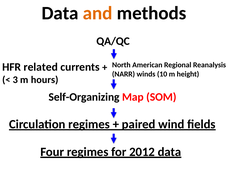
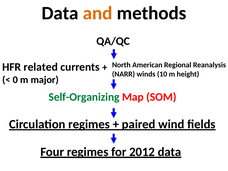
3: 3 -> 0 (15, 80)
hours: hours -> major (45, 80)
Self-Organizing colour: black -> green (84, 97)
